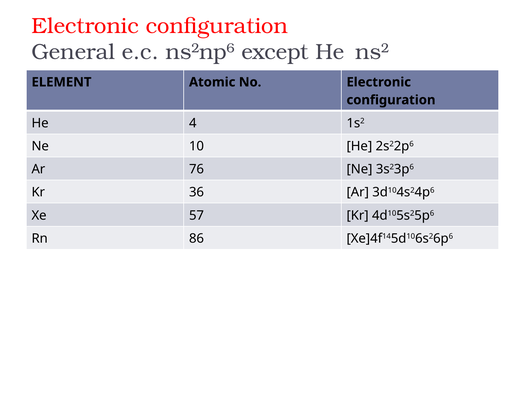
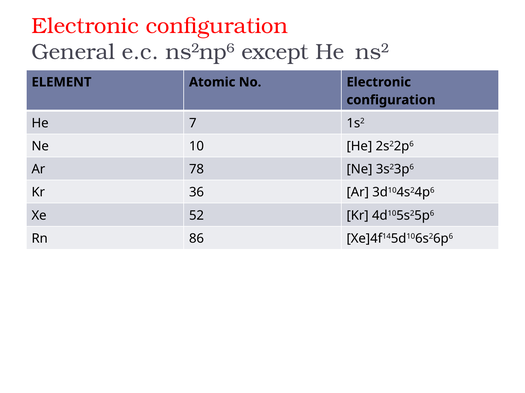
4: 4 -> 7 (193, 123)
76: 76 -> 78 (196, 170)
57: 57 -> 52 (196, 216)
